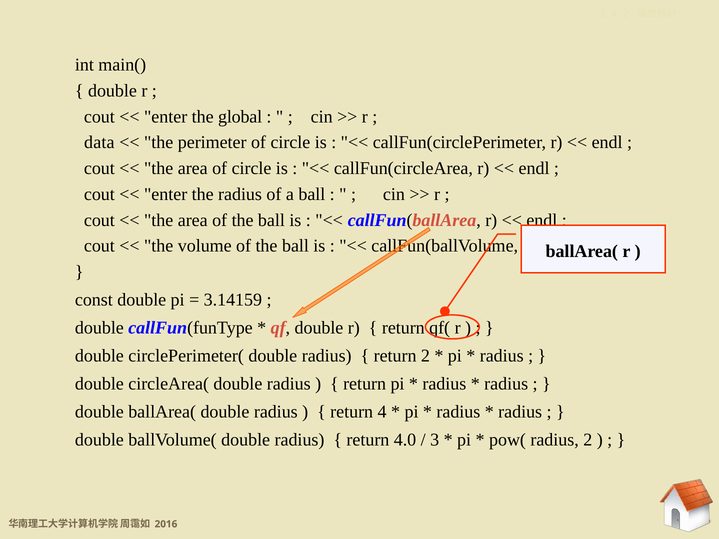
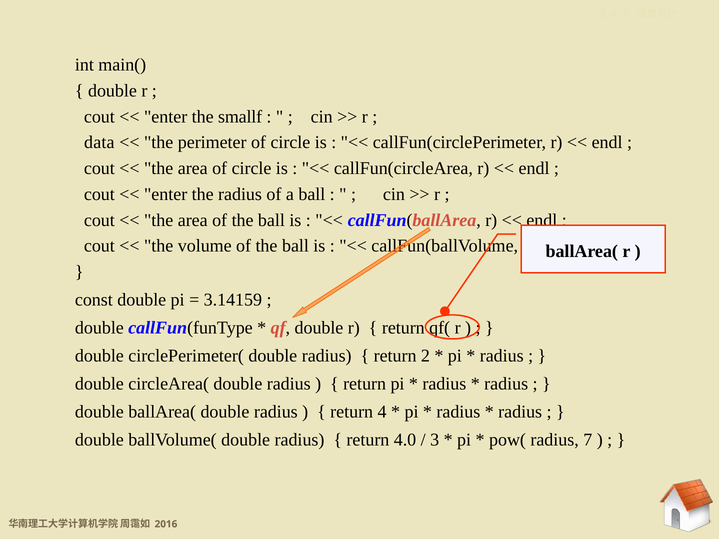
global: global -> smallf (240, 117)
radius 2: 2 -> 7 (588, 440)
